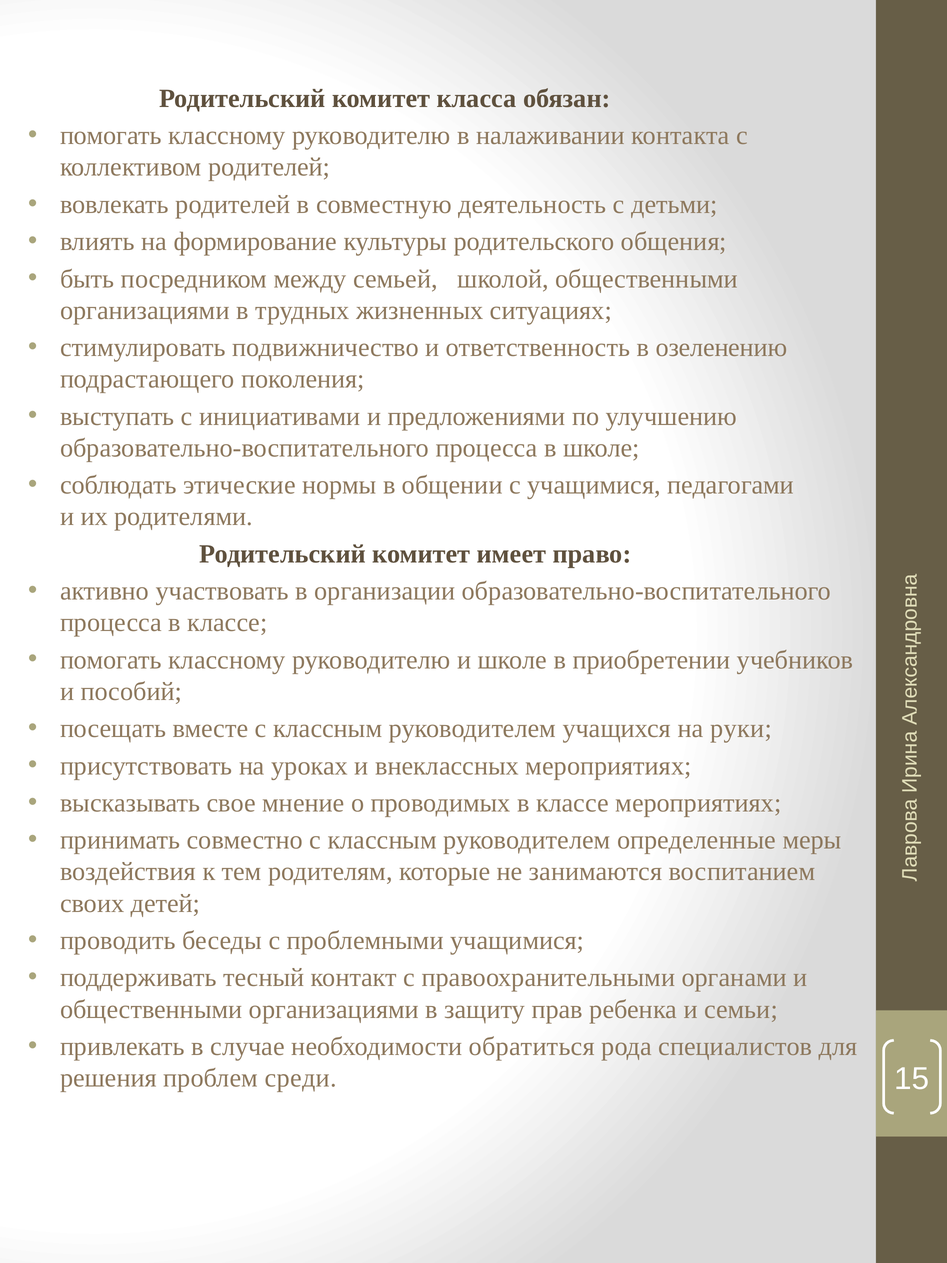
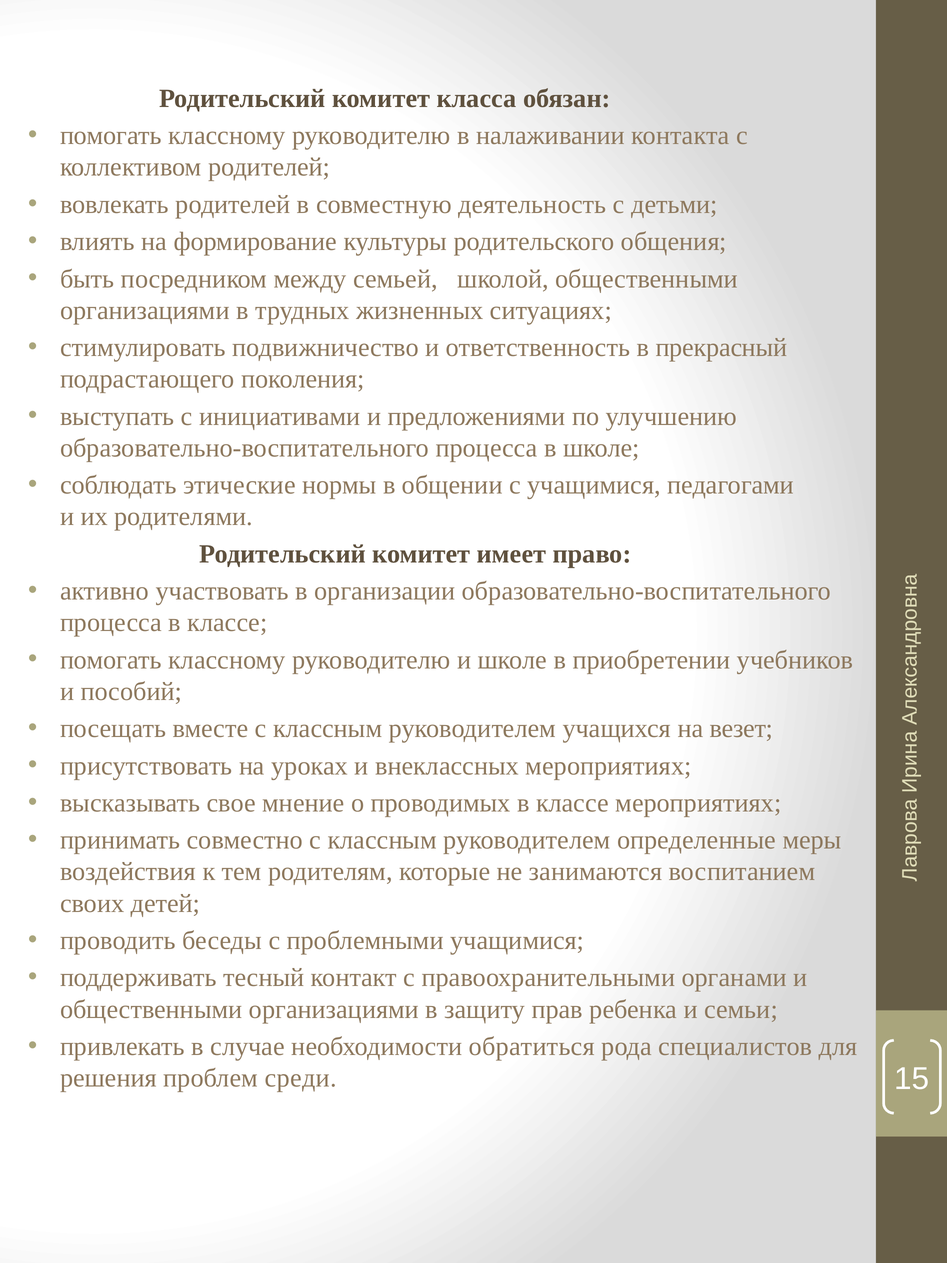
озеленению: озеленению -> прекрасный (721, 348)
руки: руки -> везет (741, 728)
